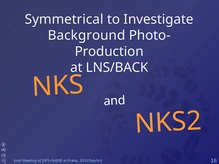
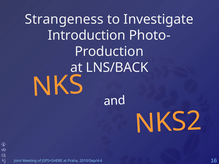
Symmetrical: Symmetrical -> Strangeness (64, 19)
Background: Background -> Introduction (87, 35)
